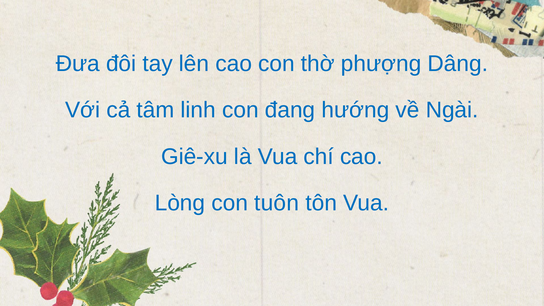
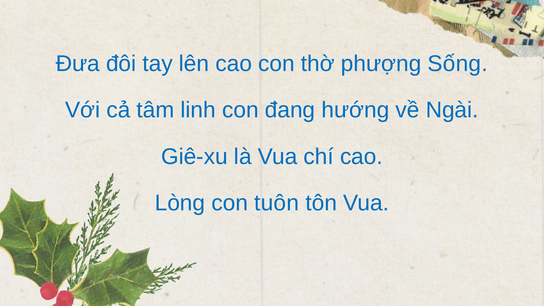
Dâng: Dâng -> Sống (458, 64)
